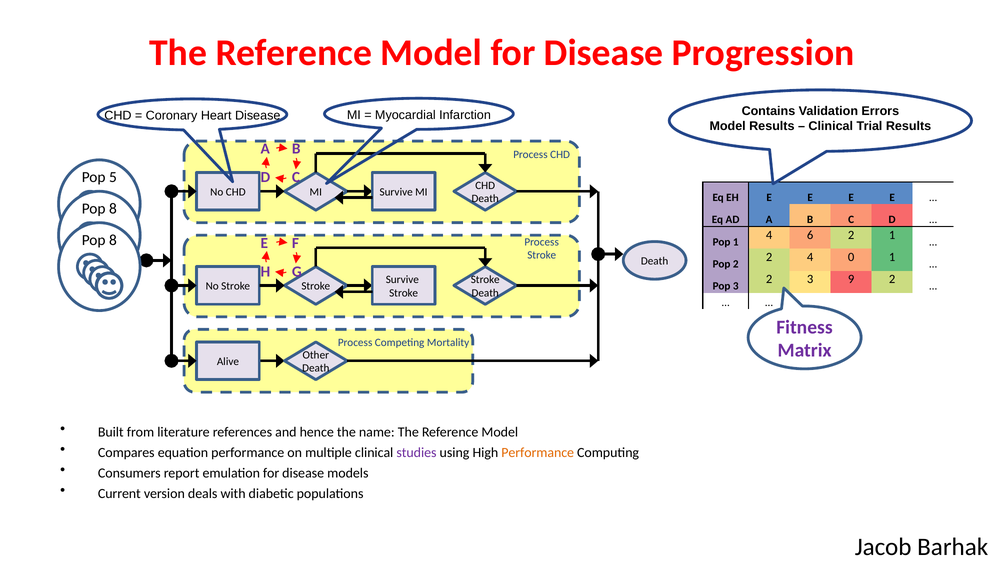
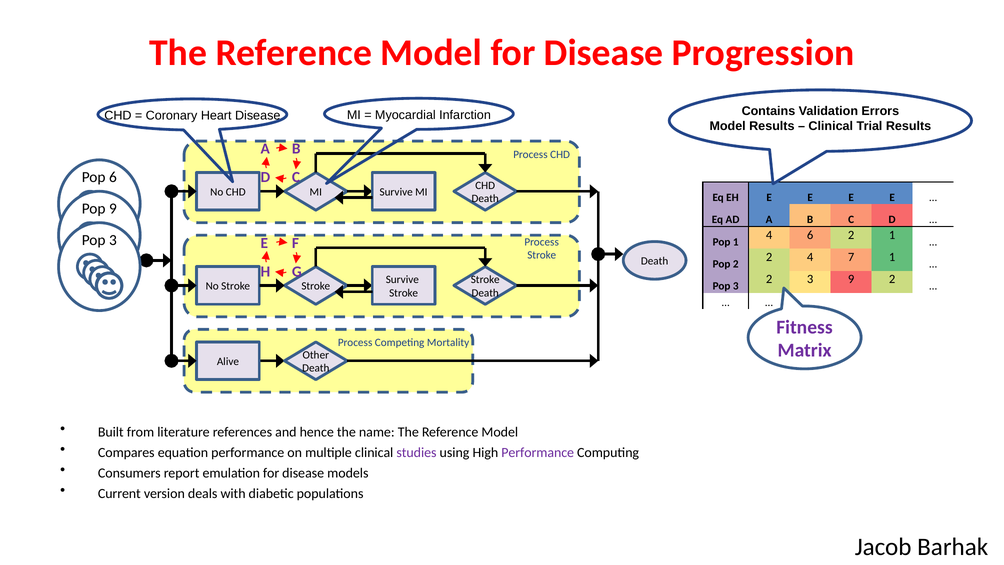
Pop 5: 5 -> 6 (113, 177)
8: 8 -> 9 (113, 209)
8: 8 -> 3 (113, 240)
0: 0 -> 7 (851, 257)
Performance colour: orange -> purple (538, 453)
